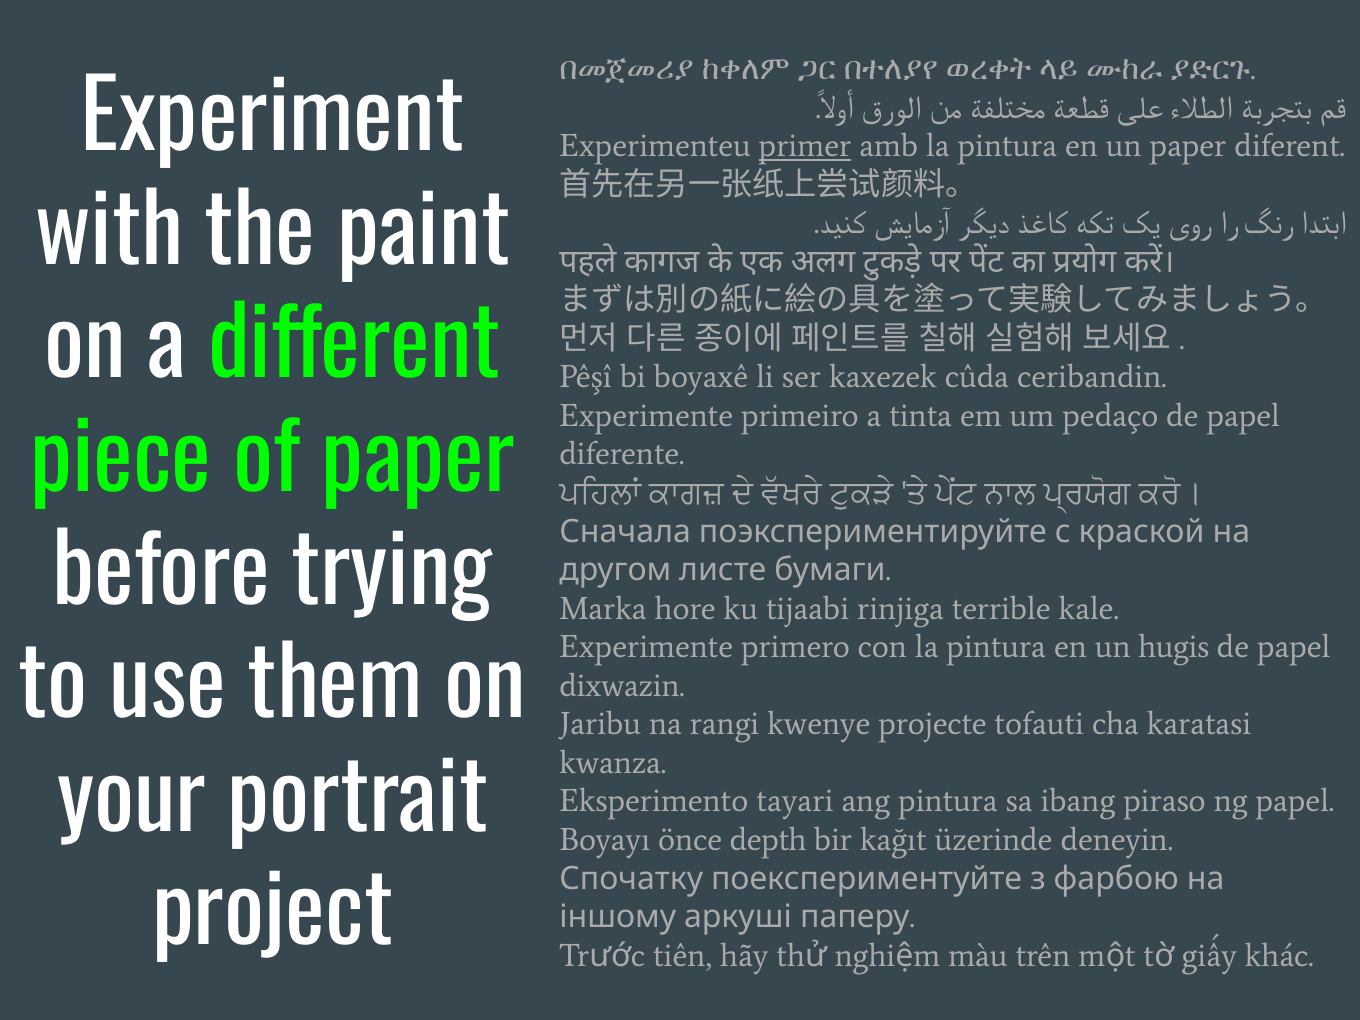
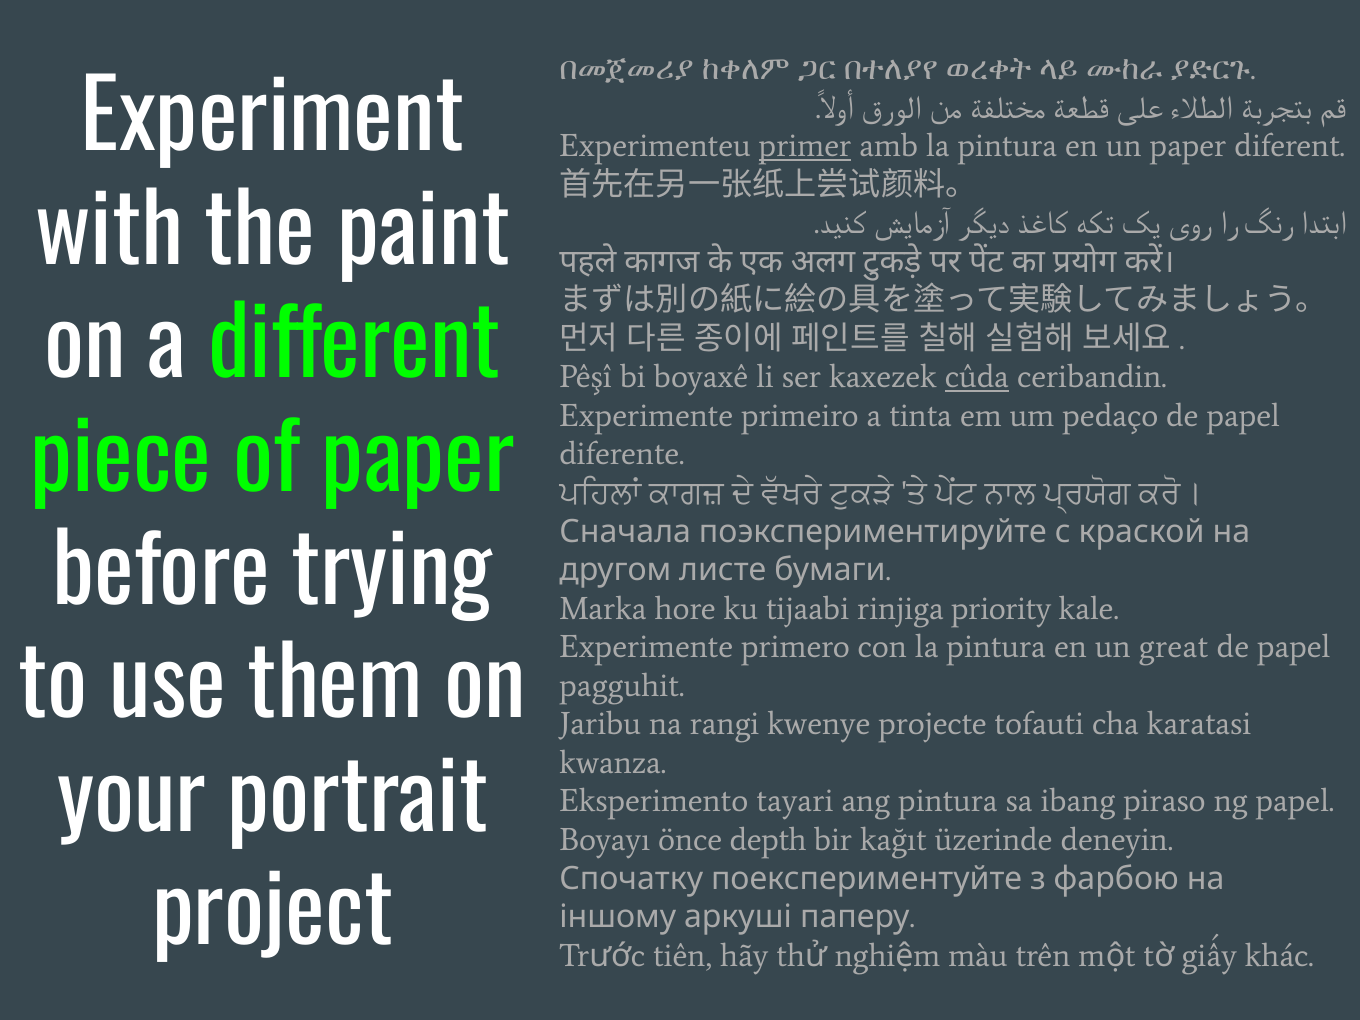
cûda underline: none -> present (977, 377)
terrible: terrible -> priority (1001, 609)
hugis: hugis -> great (1174, 647)
dixwazin: dixwazin -> pagguhit (622, 686)
